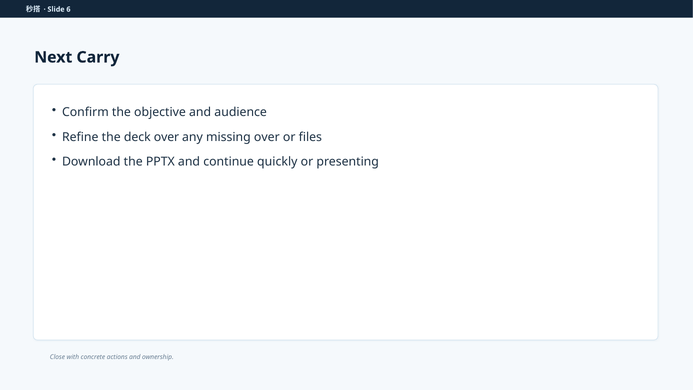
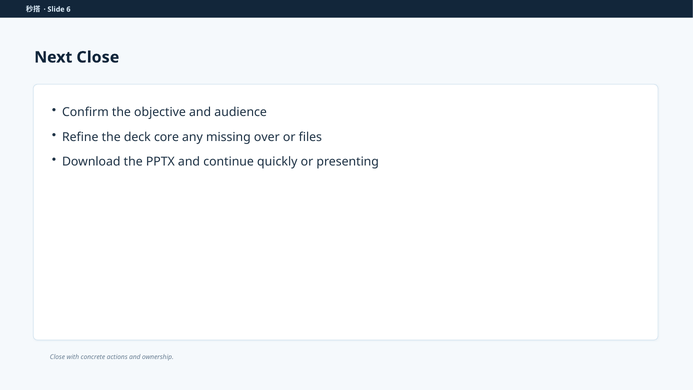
Next Carry: Carry -> Close (98, 57)
deck over: over -> core (167, 137)
